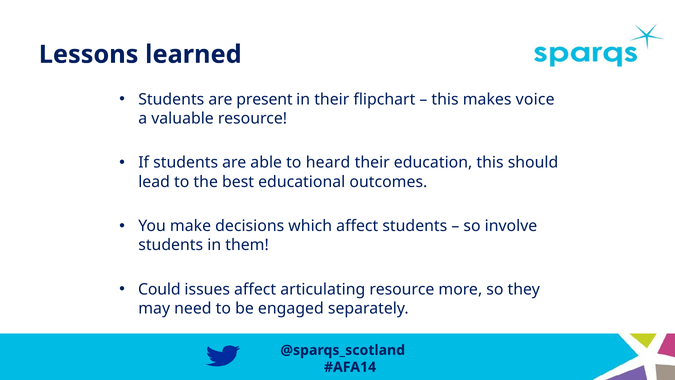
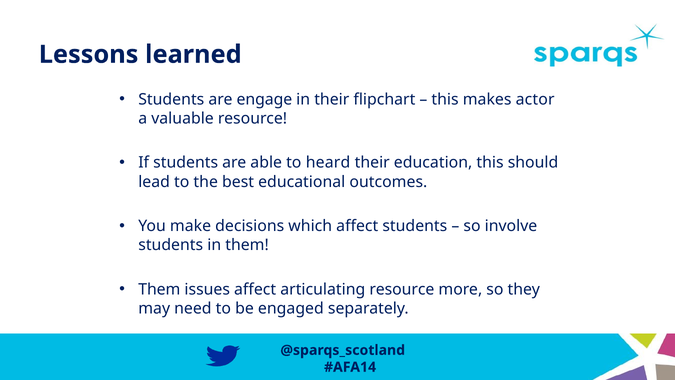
present: present -> engage (264, 99)
voice: voice -> actor (535, 99)
Could: Could -> Them (159, 289)
